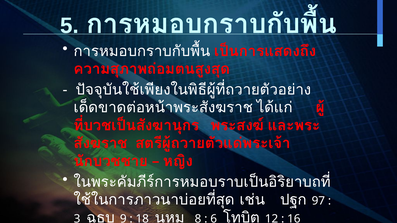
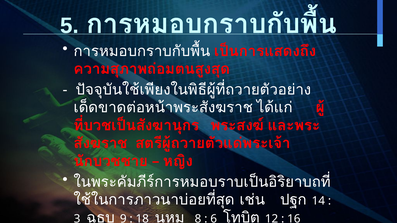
97: 97 -> 14 (318, 201)
